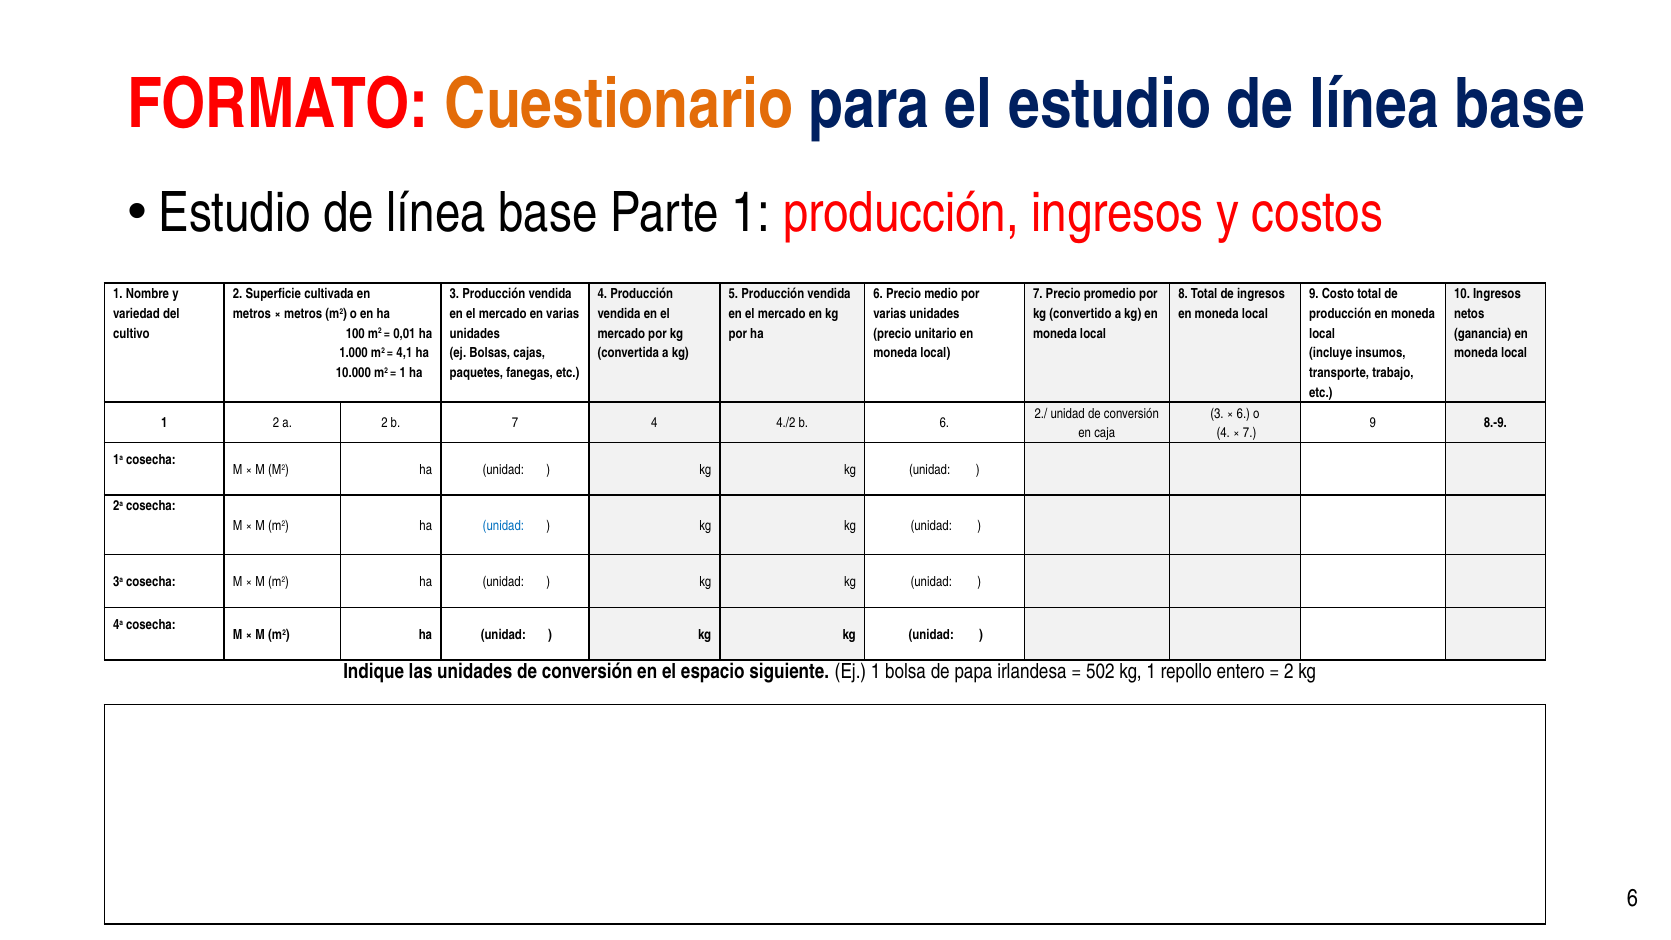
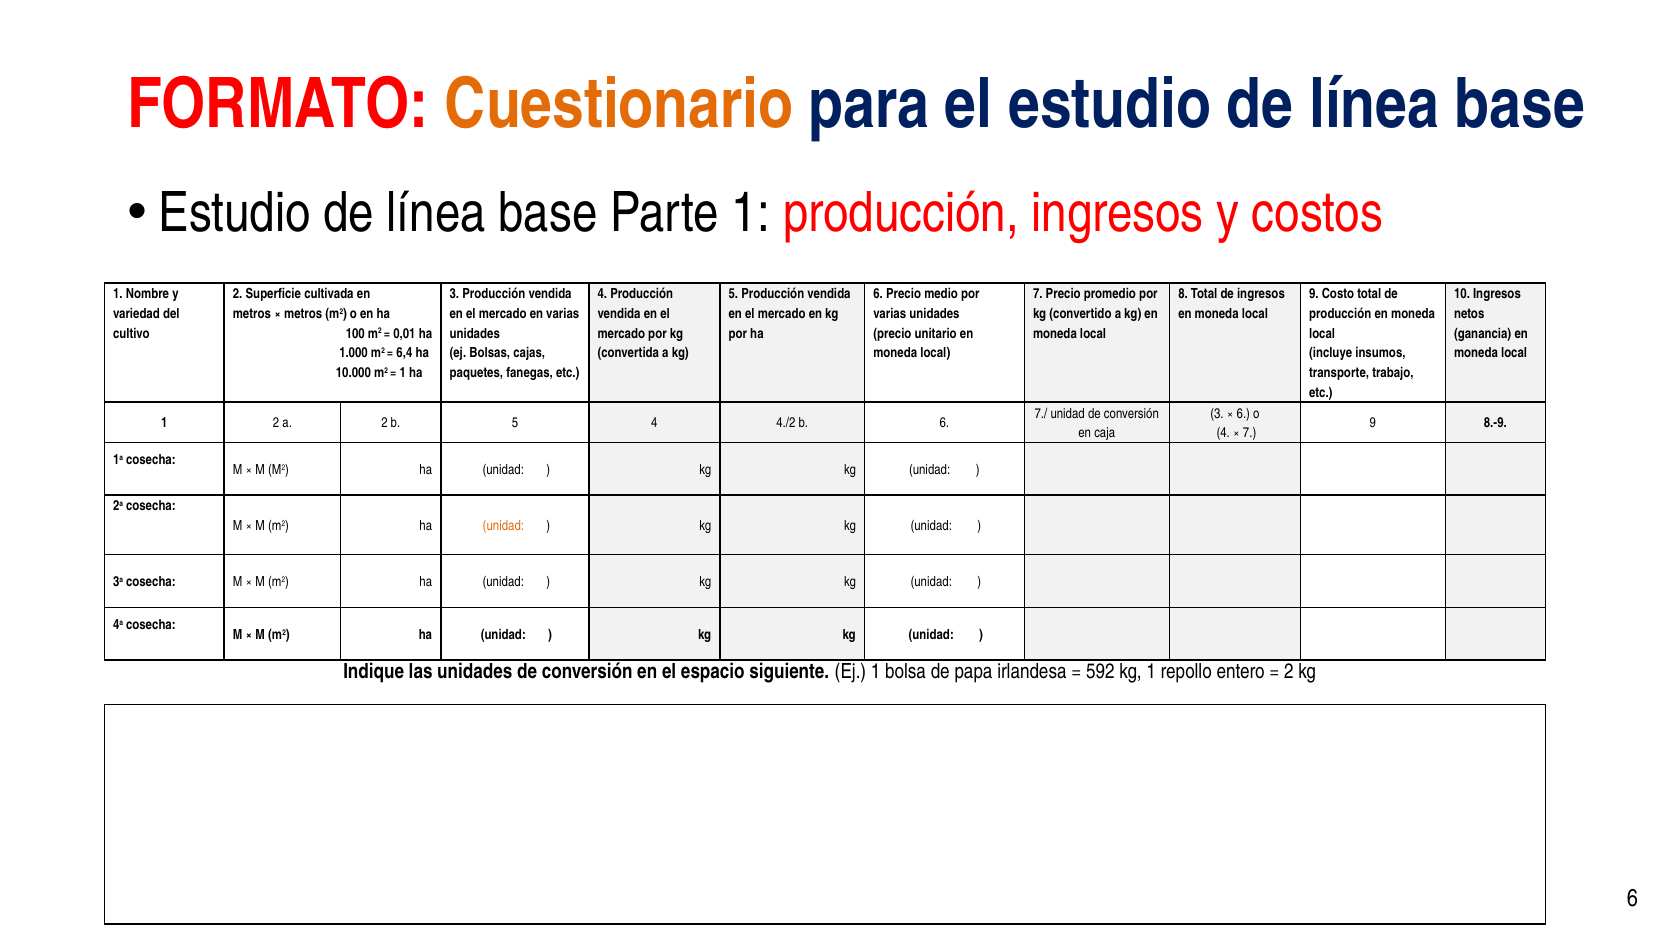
4,1: 4,1 -> 6,4 (404, 353)
2./: 2./ -> 7./ (1041, 414)
b 7: 7 -> 5 (515, 423)
unidad colour: blue -> orange (503, 526)
502: 502 -> 592 (1100, 672)
